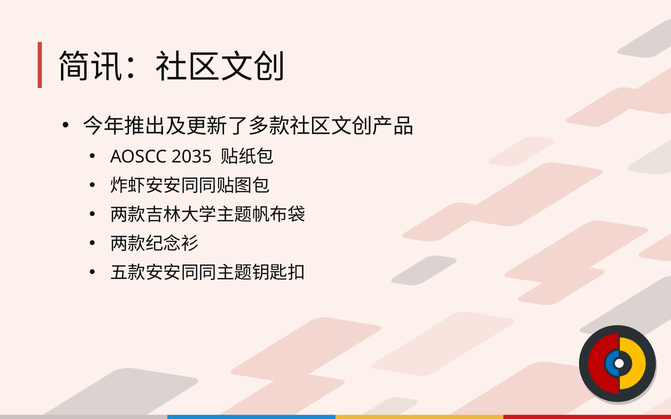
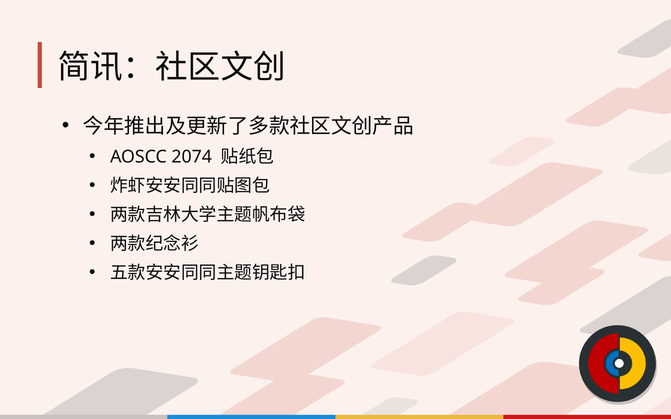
2035: 2035 -> 2074 (192, 157)
